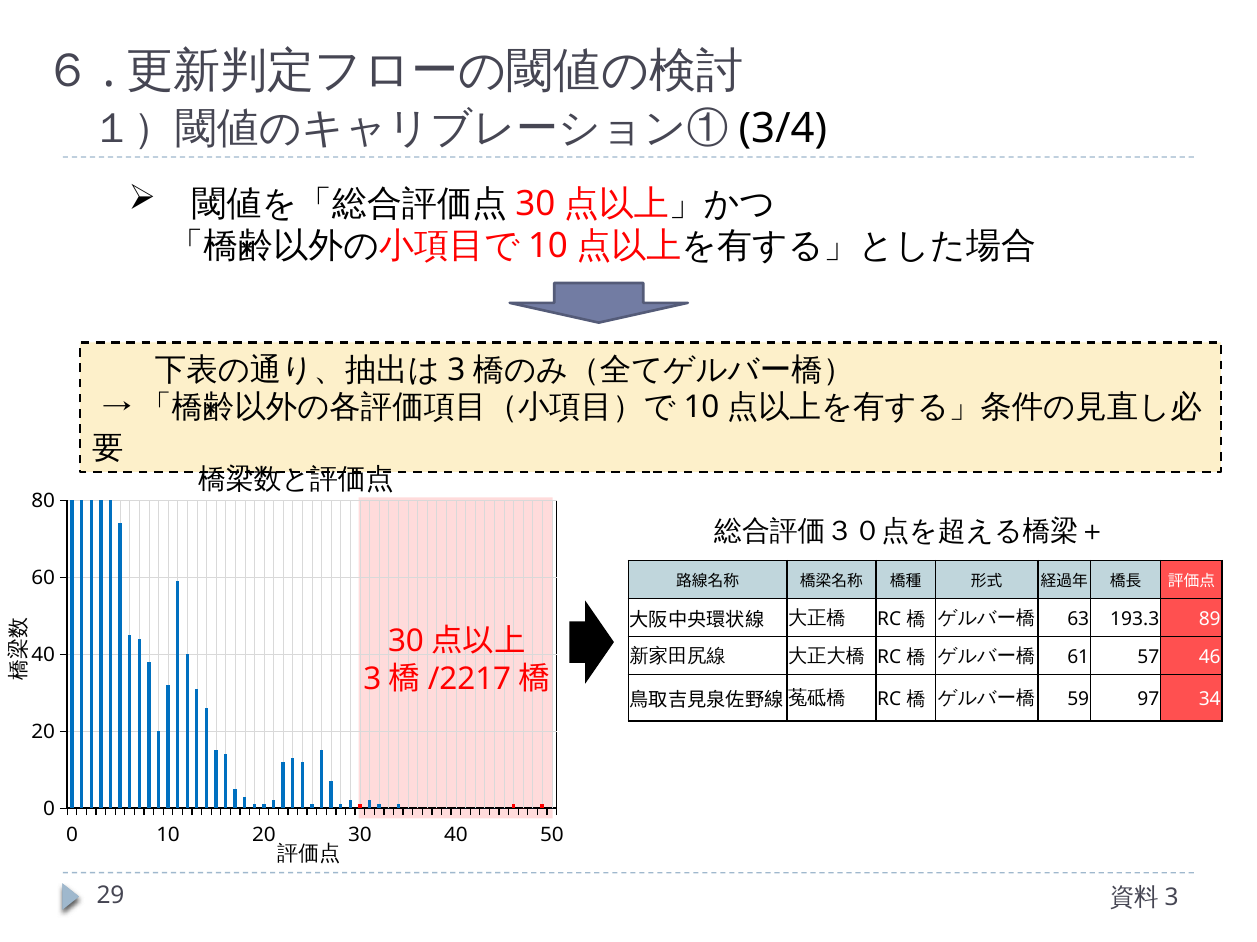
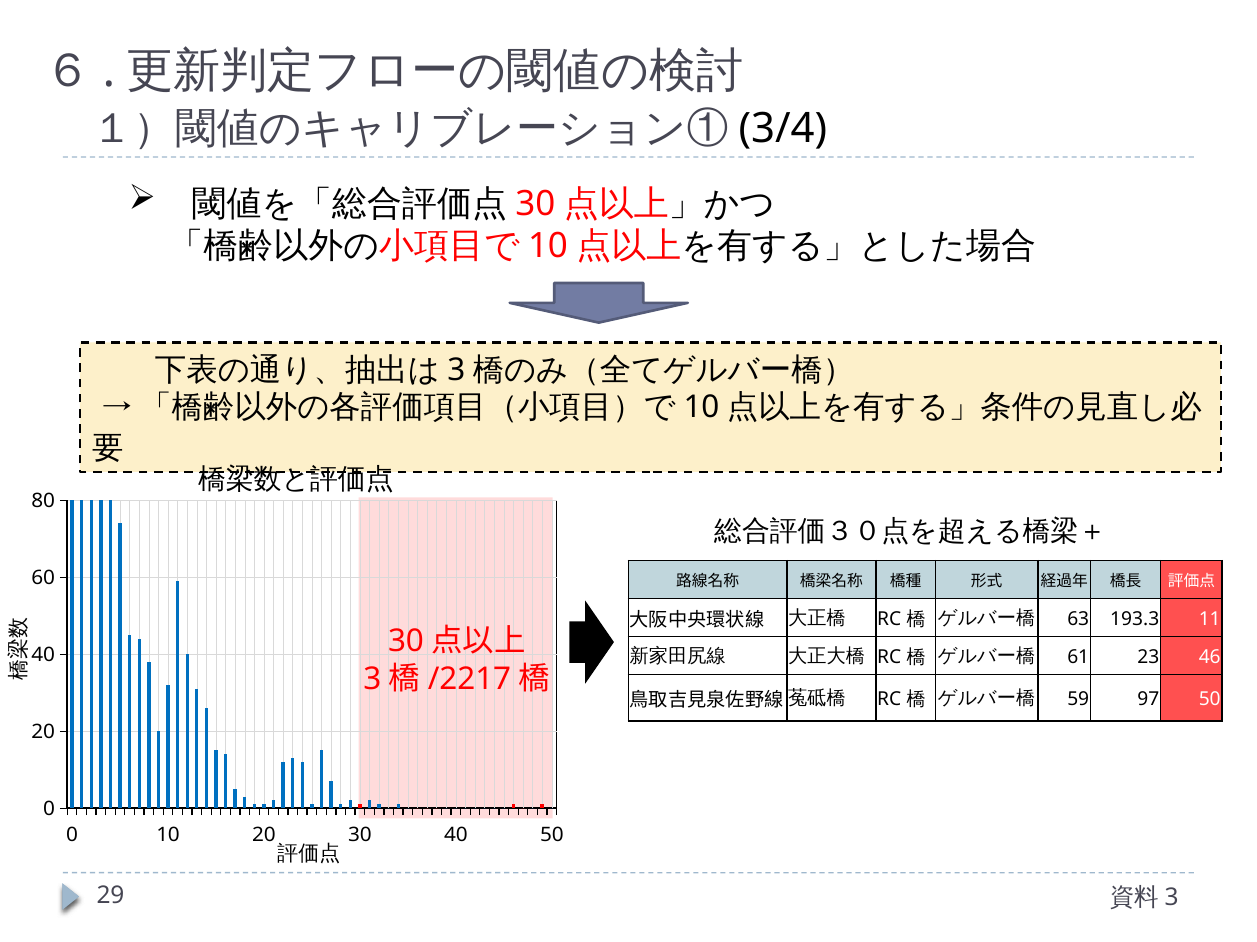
89: 89 -> 11 (1210, 620)
57: 57 -> 23 (1148, 658)
97 34: 34 -> 50 (1210, 700)
